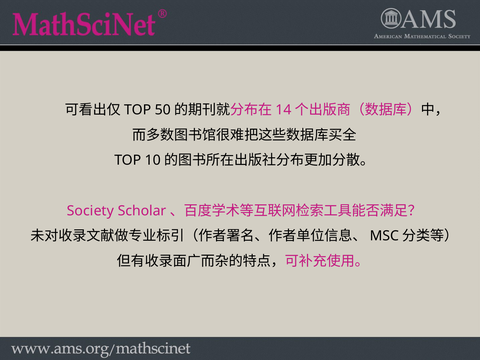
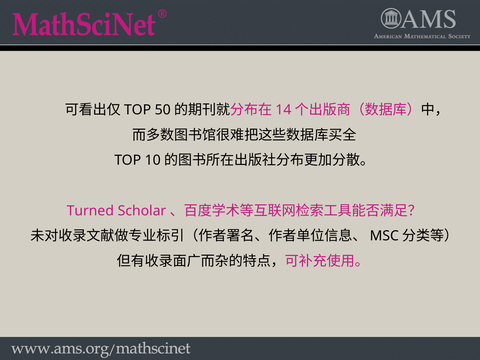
Society: Society -> Turned (90, 211)
